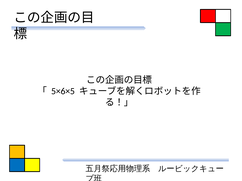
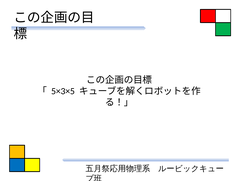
5×6×5: 5×6×5 -> 5×3×5 (63, 91)
